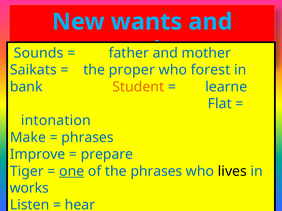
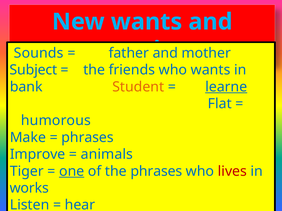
Saikats: Saikats -> Subject (33, 70)
proper: proper -> friends (132, 70)
who forest: forest -> wants (211, 70)
learne underline: none -> present (226, 87)
intonation: intonation -> humorous (56, 121)
prepare: prepare -> animals (107, 155)
lives colour: black -> red (232, 172)
